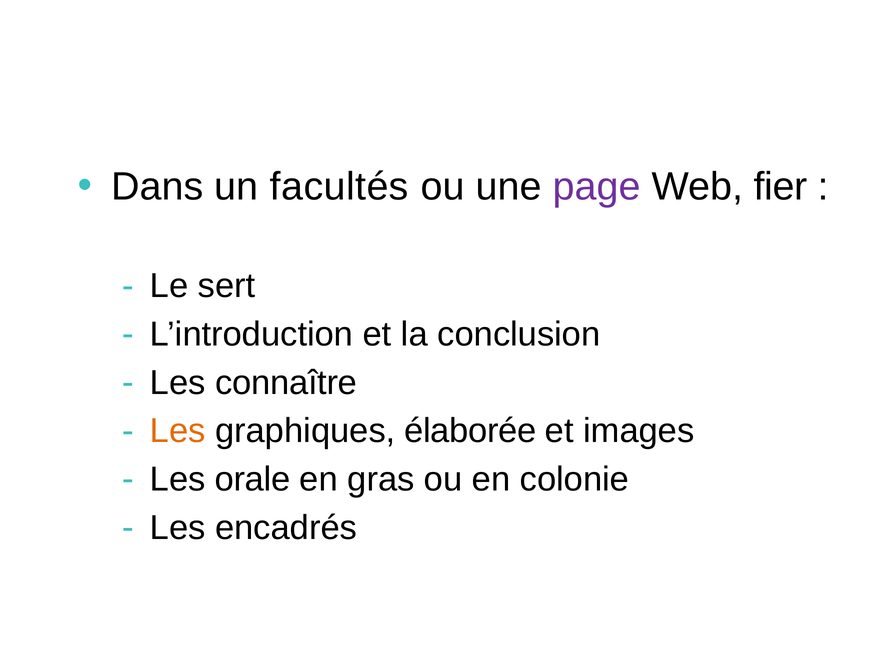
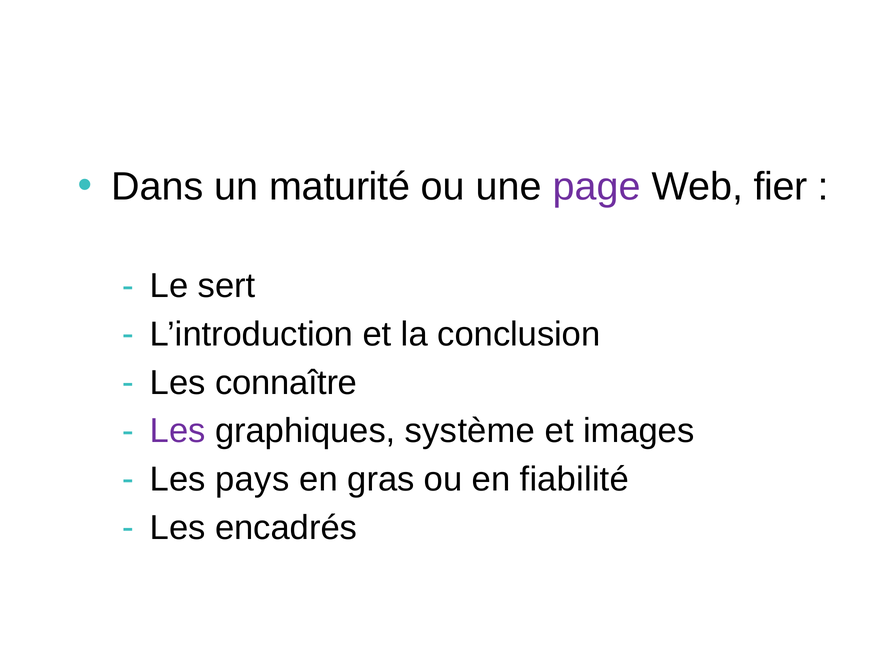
facultés: facultés -> maturité (340, 187)
Les colour: orange -> purple (178, 431)
élaborée: élaborée -> système (470, 431)
orale: orale -> pays (252, 479)
colonie: colonie -> fiabilité (574, 479)
